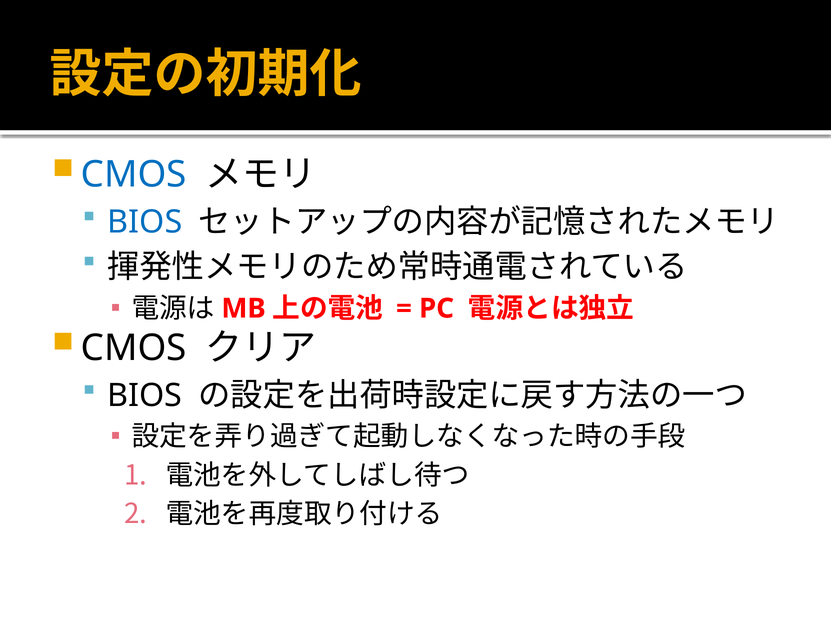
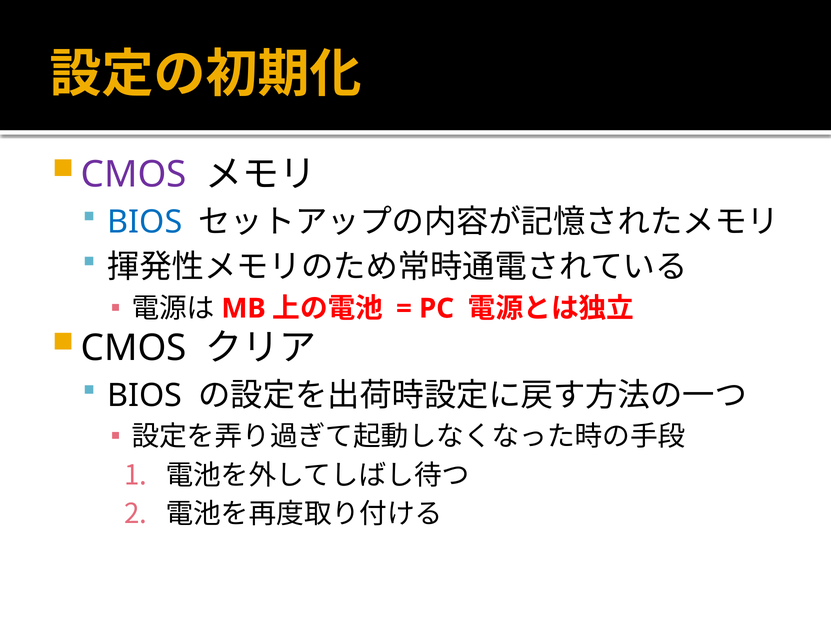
CMOS colour: blue -> purple (134, 175)
